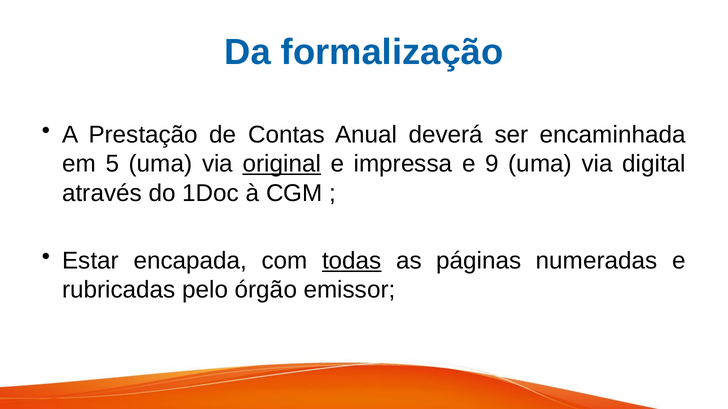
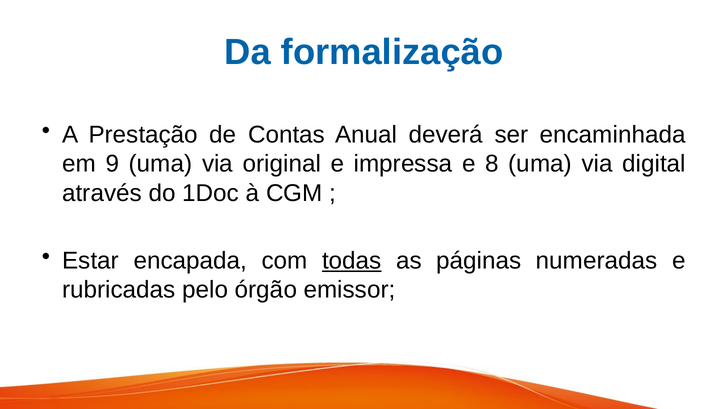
5: 5 -> 9 (112, 164)
original underline: present -> none (282, 164)
9: 9 -> 8 (492, 164)
